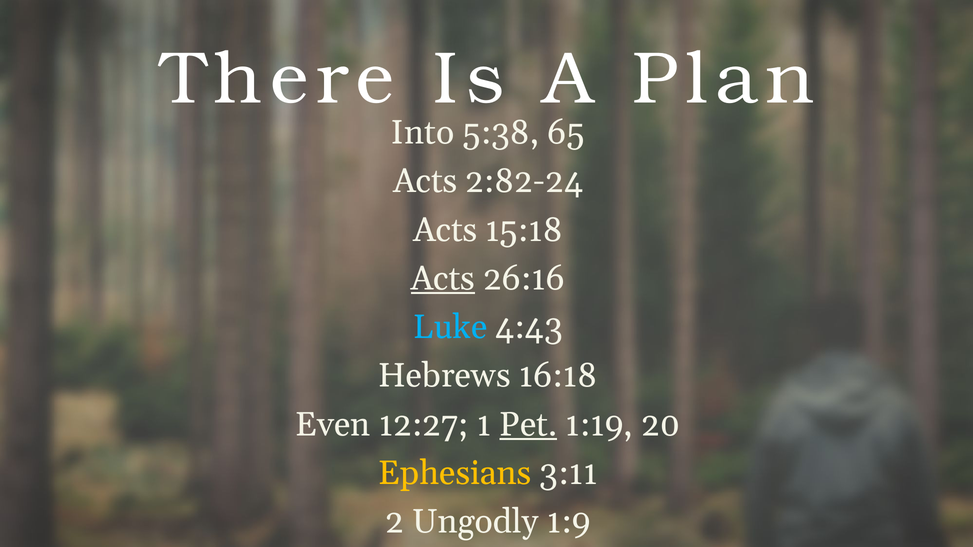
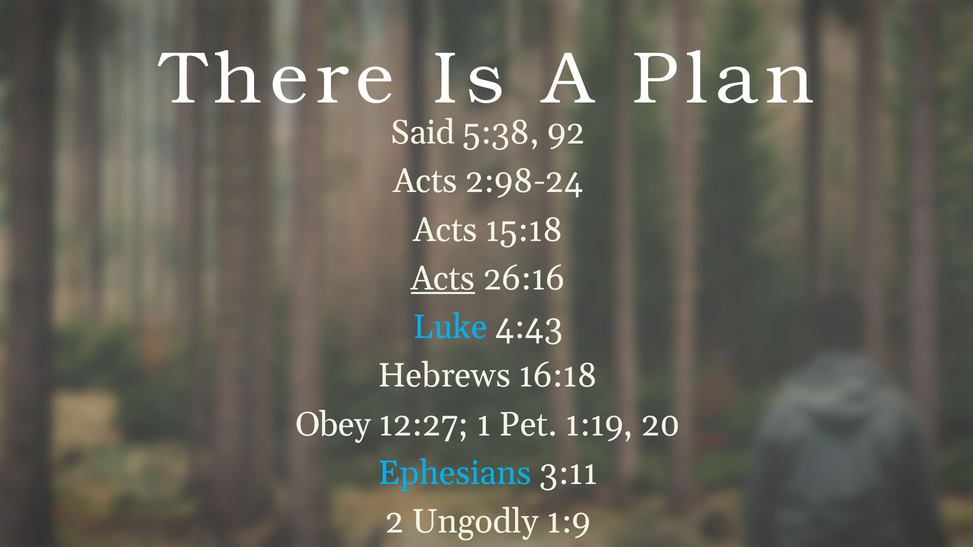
Into: Into -> Said (423, 133)
65: 65 -> 92 (566, 133)
2:82-24: 2:82-24 -> 2:98-24 (524, 181)
Even: Even -> Obey (333, 425)
Pet underline: present -> none (528, 425)
Ephesians colour: yellow -> light blue (455, 473)
